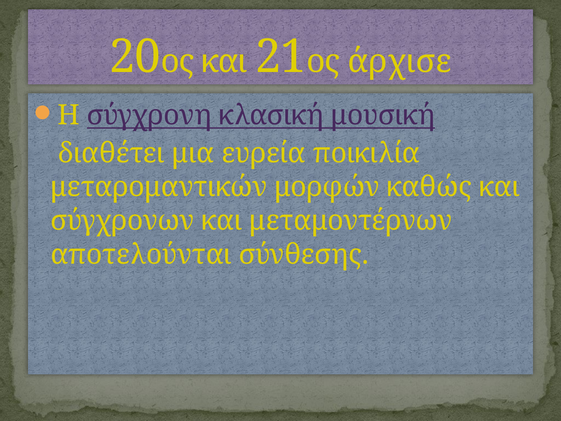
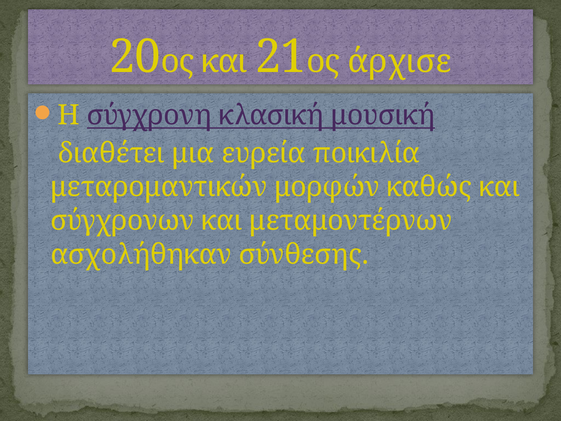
αποτελούνται: αποτελούνται -> ασχολήθηκαν (141, 254)
